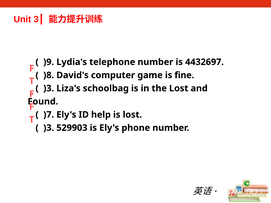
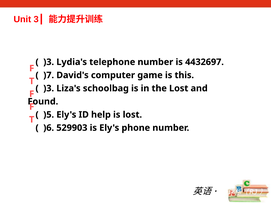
)9: )9 -> )3 (49, 62)
)8: )8 -> )7 (49, 75)
fine: fine -> this (184, 75)
)7: )7 -> )5 (49, 115)
)3: )3 -> )6 (49, 128)
